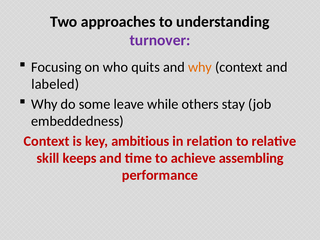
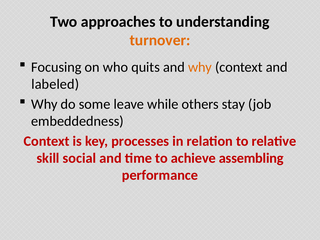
turnover colour: purple -> orange (160, 40)
ambitious: ambitious -> processes (140, 141)
keeps: keeps -> social (79, 158)
